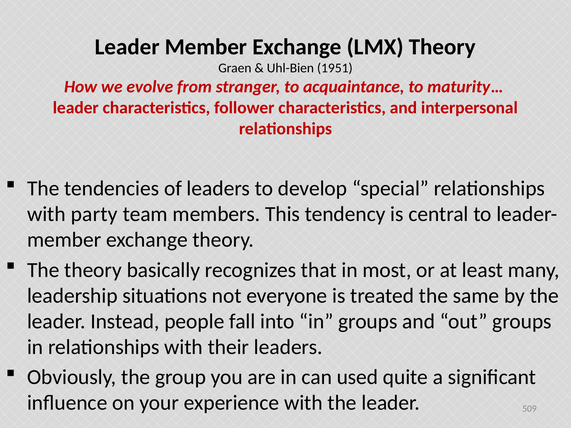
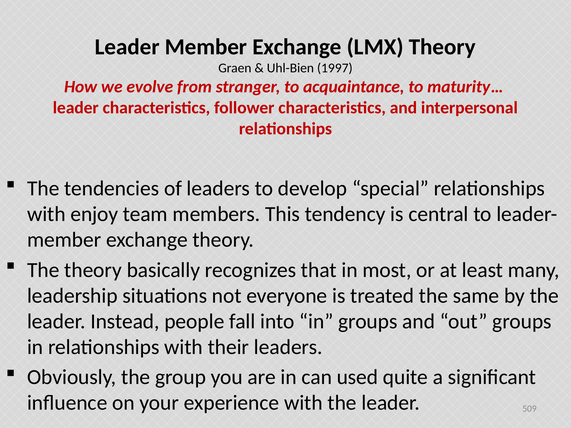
1951: 1951 -> 1997 (335, 68)
party: party -> enjoy (94, 214)
